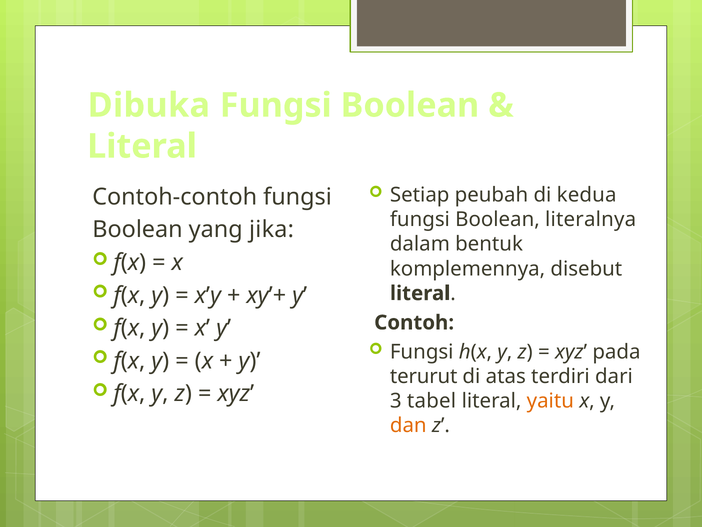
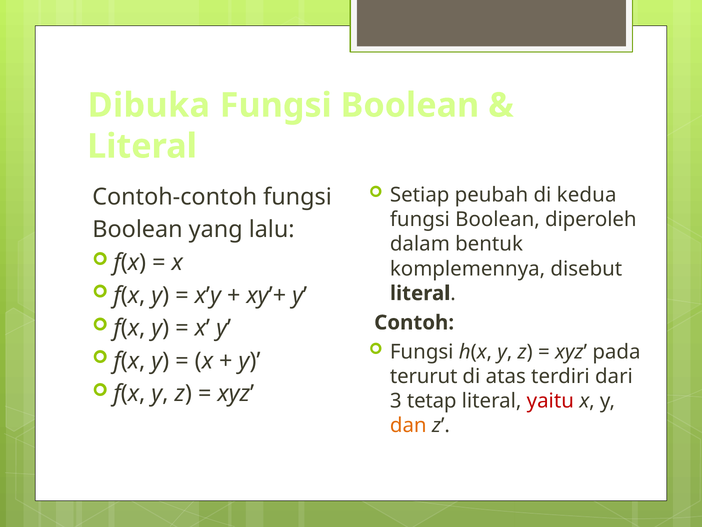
literalnya: literalnya -> diperoleh (591, 219)
jika: jika -> lalu (272, 230)
tabel: tabel -> tetap (432, 401)
yaitu colour: orange -> red (550, 401)
